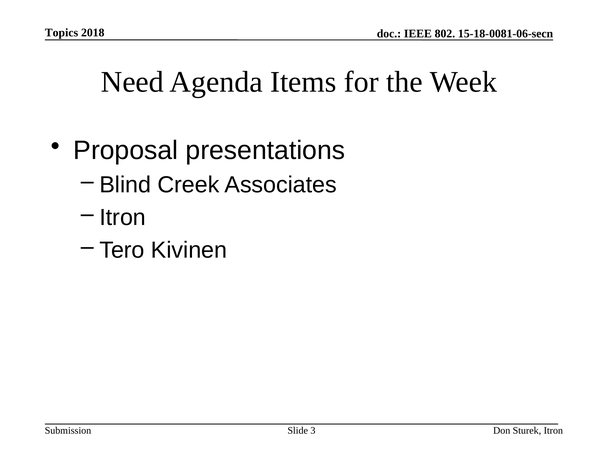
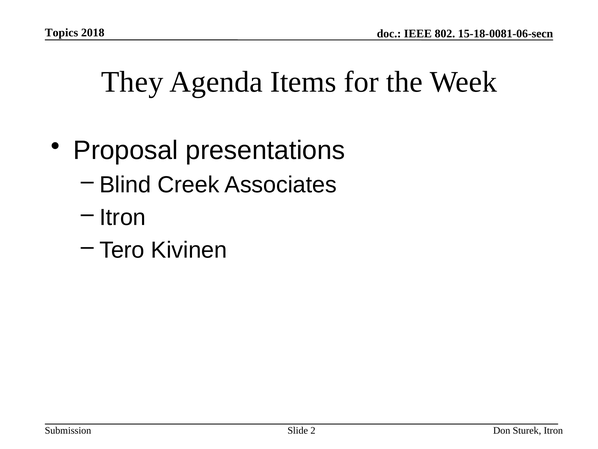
Need: Need -> They (132, 82)
3: 3 -> 2 (313, 430)
